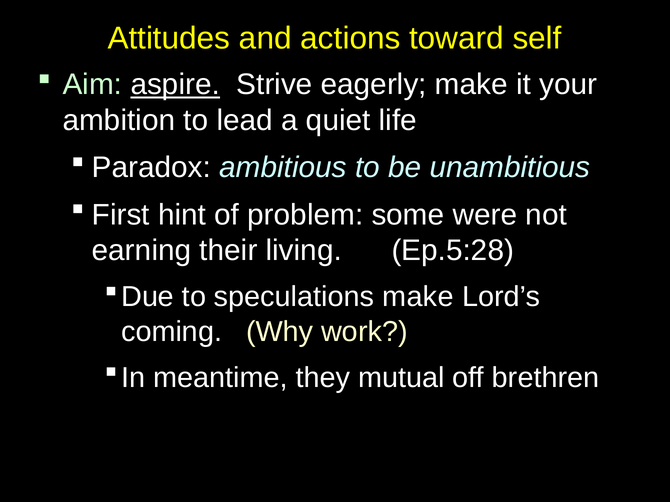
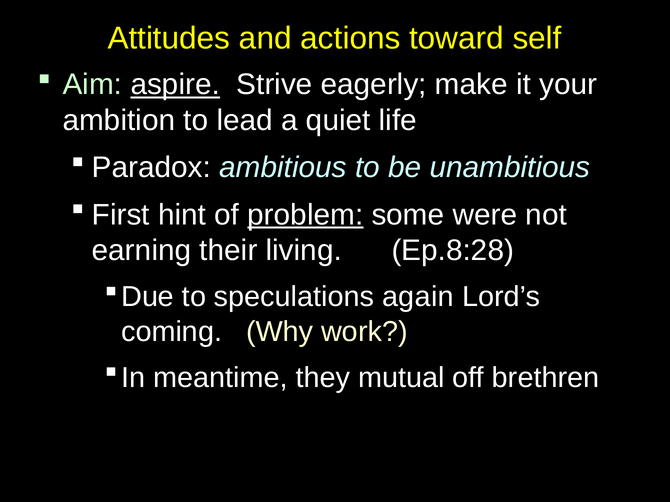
problem underline: none -> present (305, 215)
Ep.5:28: Ep.5:28 -> Ep.8:28 (453, 251)
speculations make: make -> again (418, 297)
